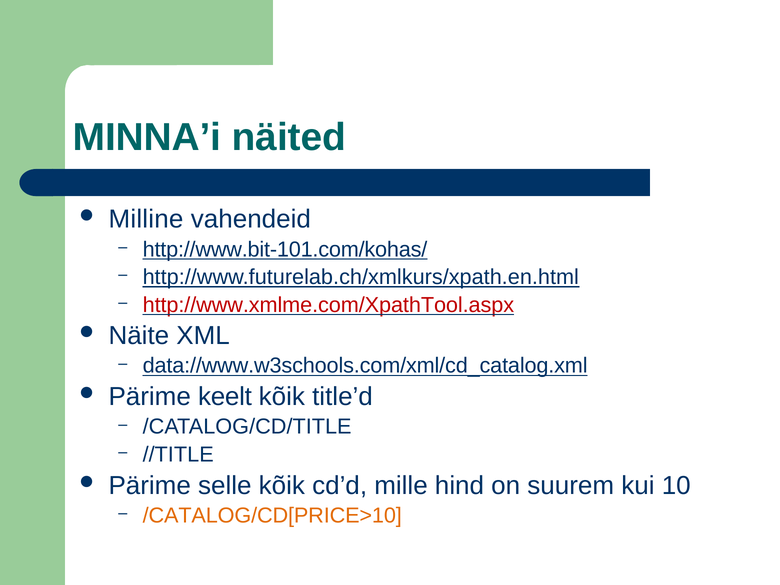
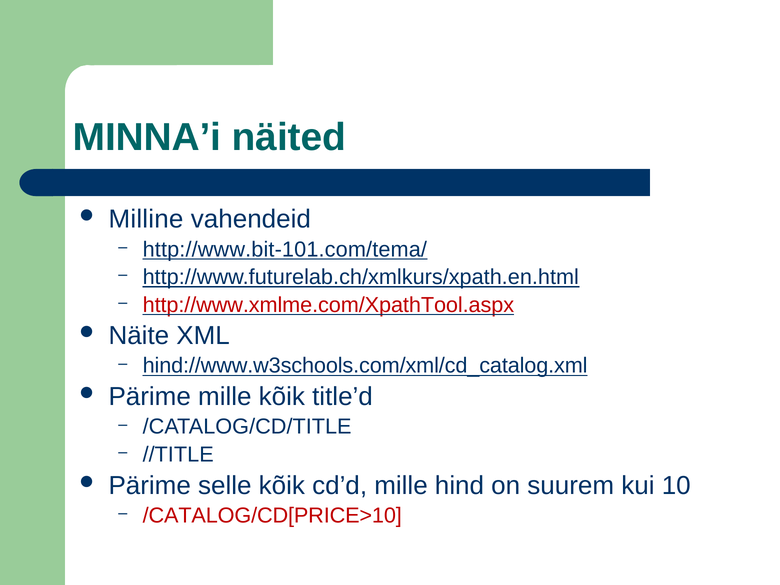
http://www.bit-101.com/kohas/: http://www.bit-101.com/kohas/ -> http://www.bit-101.com/tema/ (285, 249)
data://www.w3schools.com/xml/cd_catalog.xml: data://www.w3schools.com/xml/cd_catalog.xml -> hind://www.w3schools.com/xml/cd_catalog.xml (365, 366)
Pärime keelt: keelt -> mille (225, 397)
/CATALOG/CD[PRICE>10 colour: orange -> red (272, 516)
